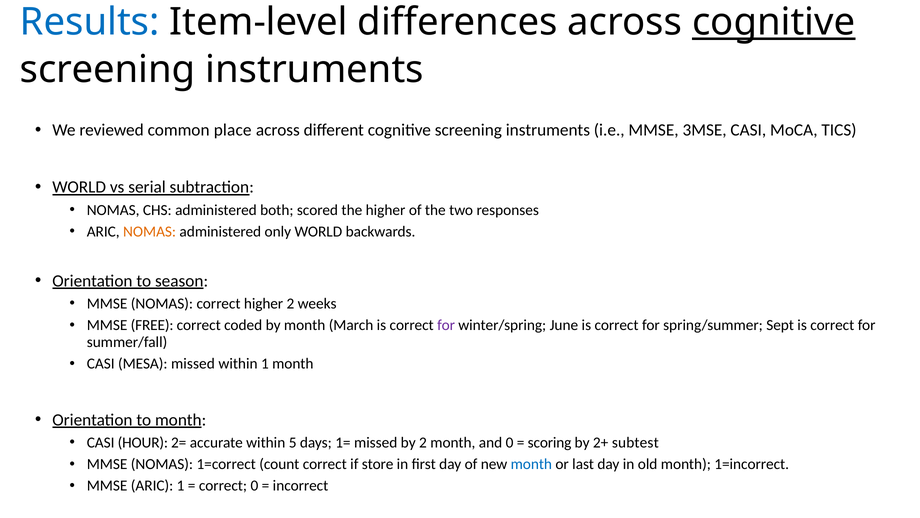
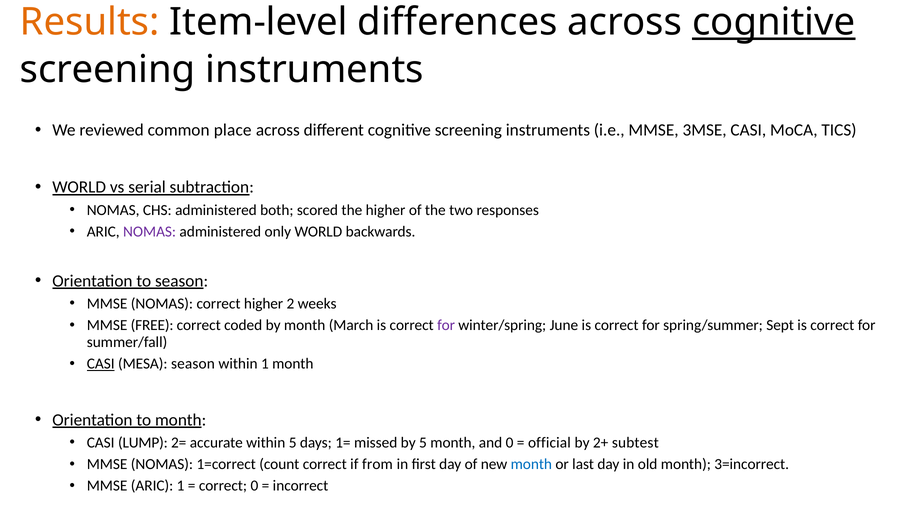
Results colour: blue -> orange (90, 22)
NOMAS colour: orange -> purple (150, 231)
CASI underline: none -> present (101, 363)
MESA missed: missed -> season (193, 363)
HOUR: HOUR -> LUMP (143, 442)
by 2: 2 -> 5 (423, 442)
scoring: scoring -> official (549, 442)
store: store -> from (377, 464)
1=incorrect: 1=incorrect -> 3=incorrect (752, 464)
